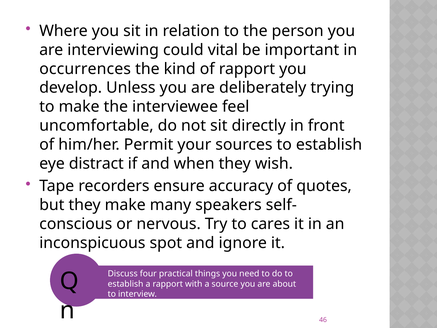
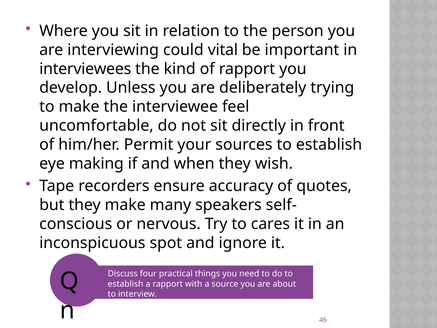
occurrences: occurrences -> interviewees (85, 69)
distract: distract -> making (96, 163)
